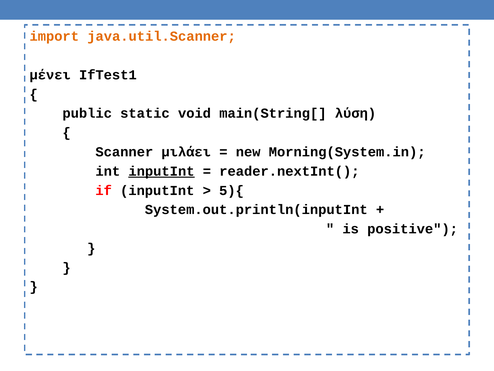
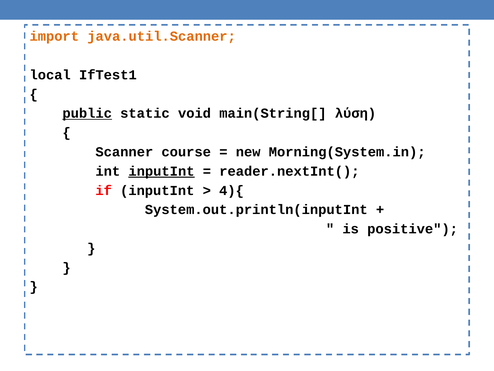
μένει: μένει -> local (50, 75)
public underline: none -> present (87, 113)
μιλάει: μιλάει -> course (186, 152)
5){: 5){ -> 4){ (232, 190)
